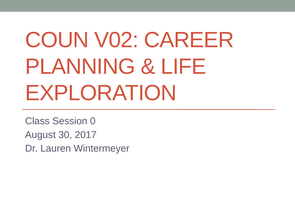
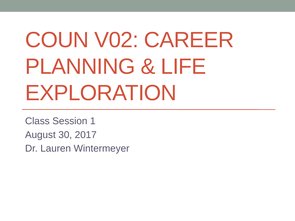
0: 0 -> 1 (93, 121)
